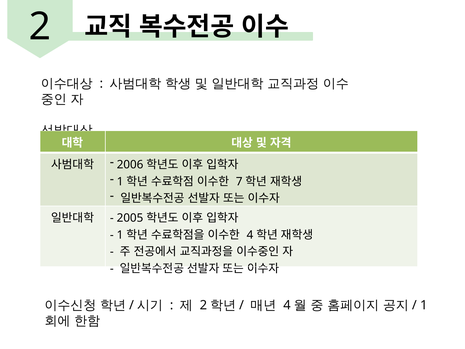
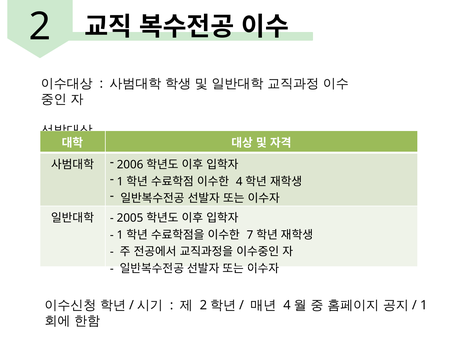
7: 7 -> 4 (239, 181)
4: 4 -> 7 (250, 235)
